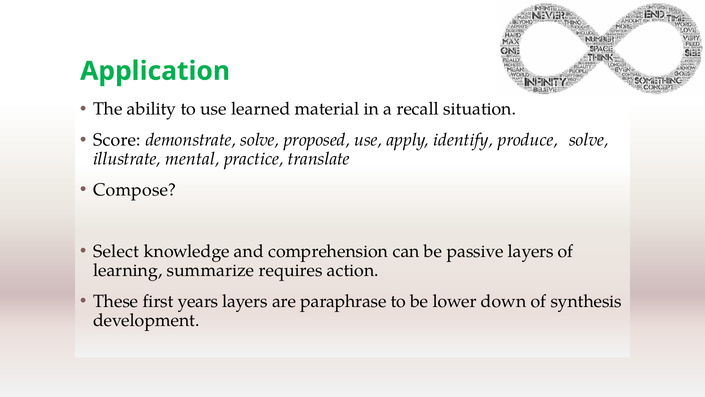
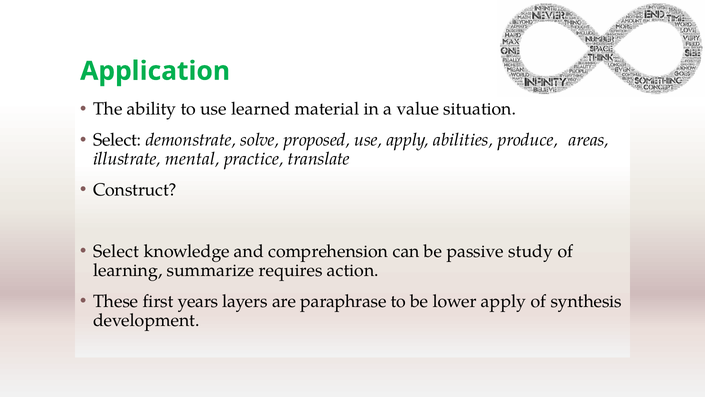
recall: recall -> value (418, 109)
Score: Score -> Select (117, 140)
identify: identify -> abilities (463, 140)
produce solve: solve -> areas (589, 140)
Compose: Compose -> Construct (135, 190)
passive layers: layers -> study (531, 251)
lower down: down -> apply (504, 301)
